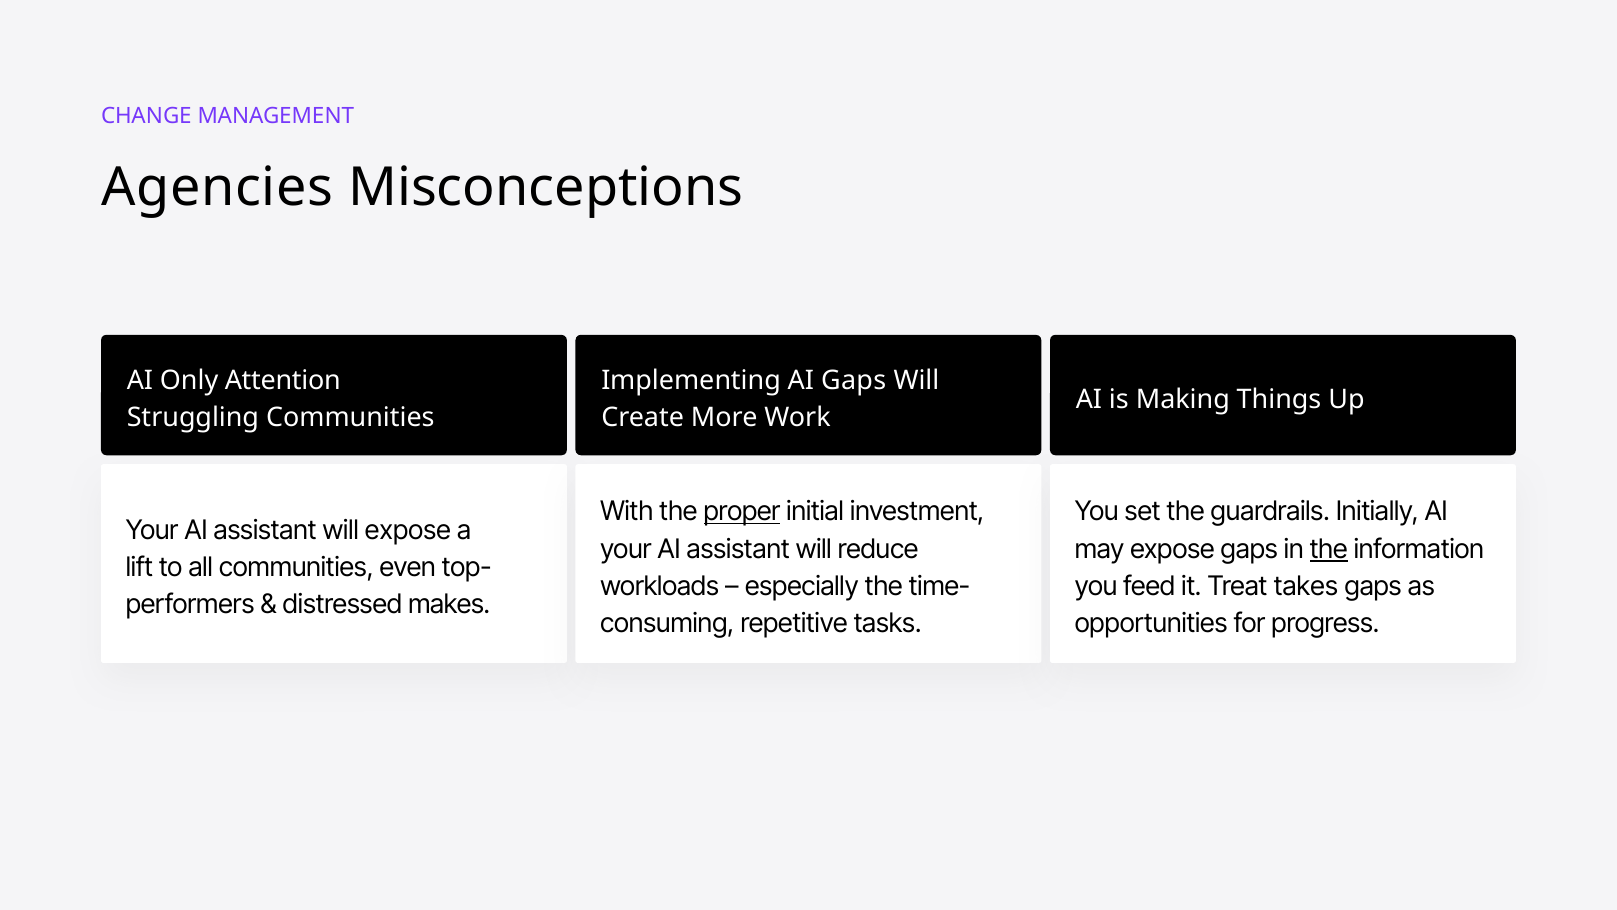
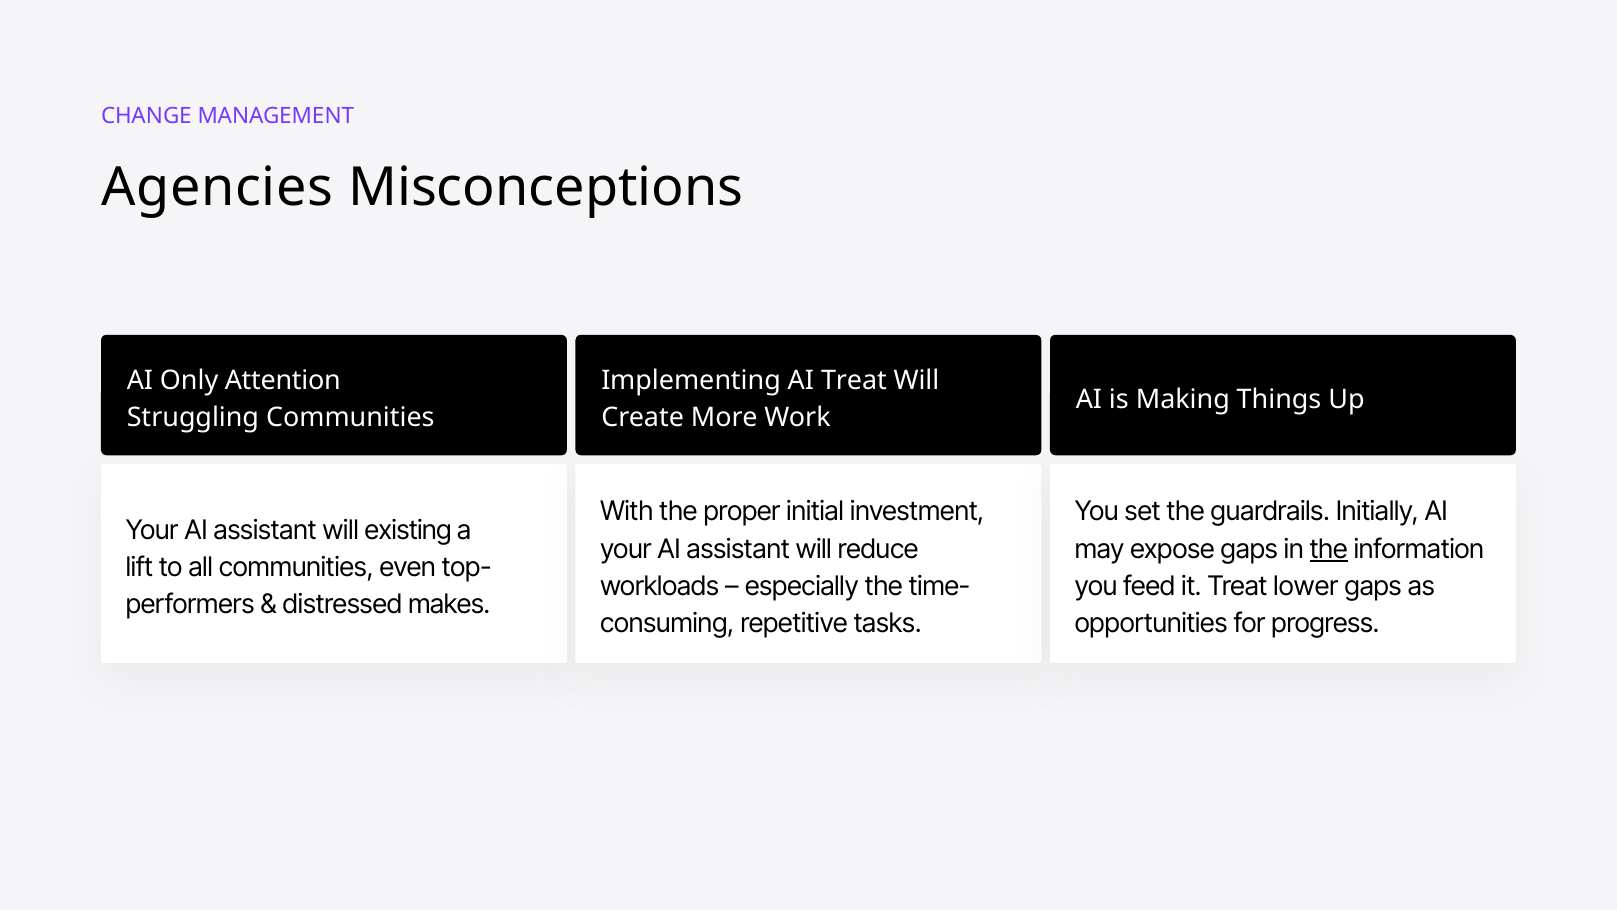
AI Gaps: Gaps -> Treat (854, 381)
proper underline: present -> none (742, 512)
will expose: expose -> existing (408, 530)
takes: takes -> lower (1306, 586)
